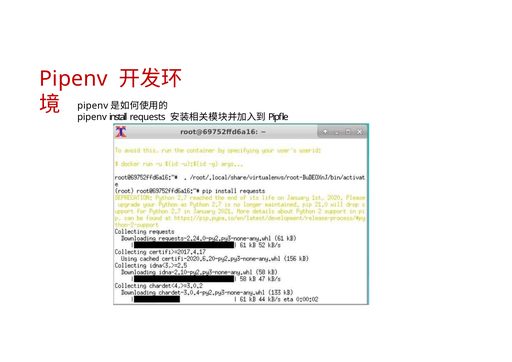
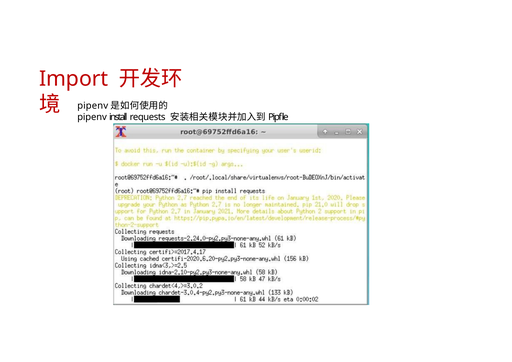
Pipenv: Pipenv -> Import (74, 79)
